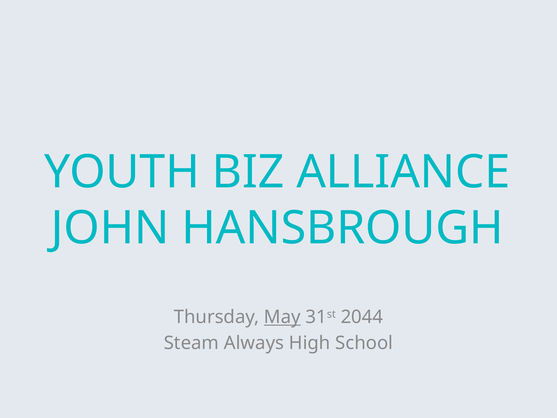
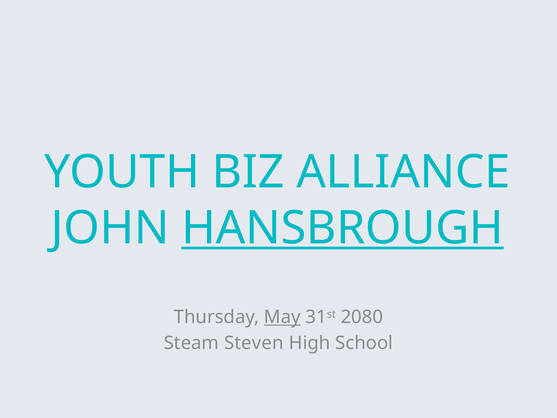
HANSBROUGH underline: none -> present (343, 228)
2044: 2044 -> 2080 (362, 317)
Always: Always -> Steven (254, 343)
